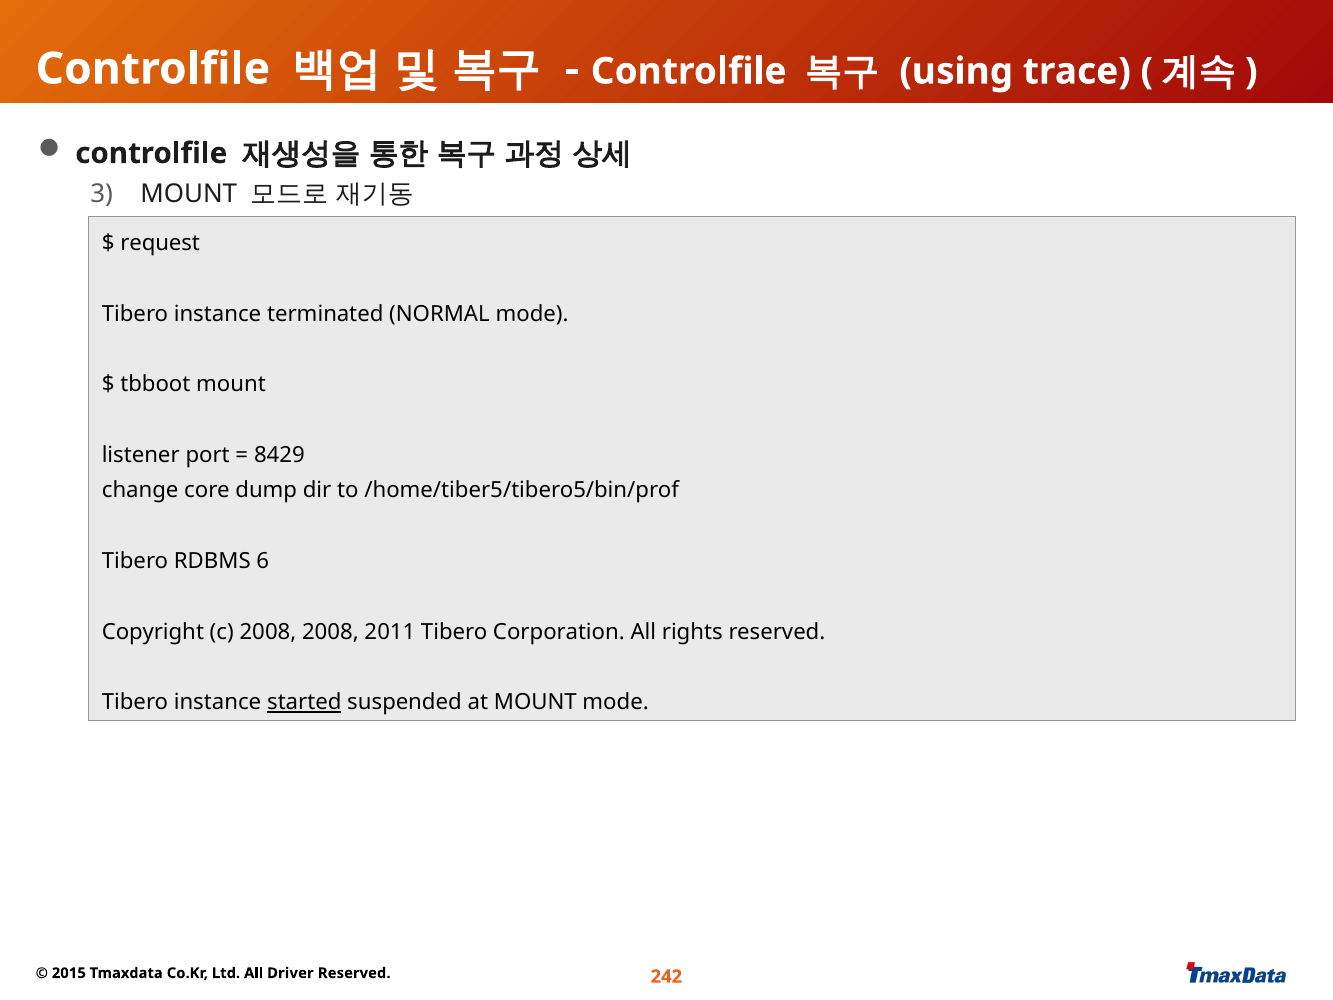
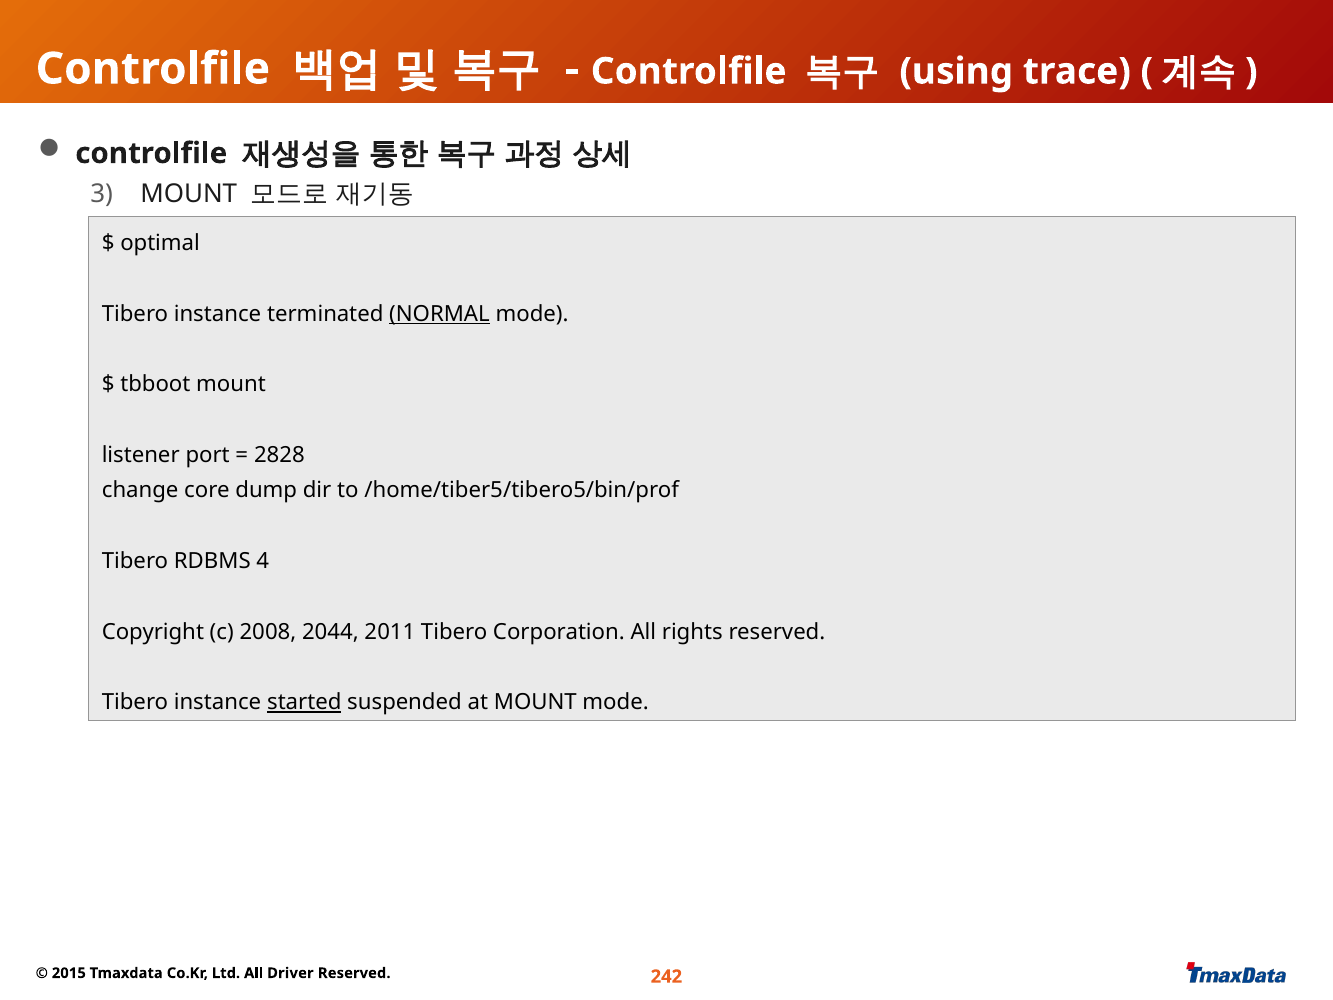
request: request -> optimal (160, 243)
NORMAL underline: none -> present (439, 314)
8429: 8429 -> 2828 (279, 455)
6: 6 -> 4 (263, 561)
2008 2008: 2008 -> 2044 (330, 632)
